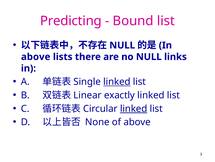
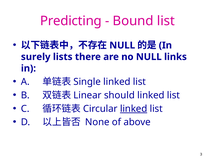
above: above -> surely (36, 57)
linked underline: present -> none (117, 81)
exactly: exactly -> should (119, 95)
